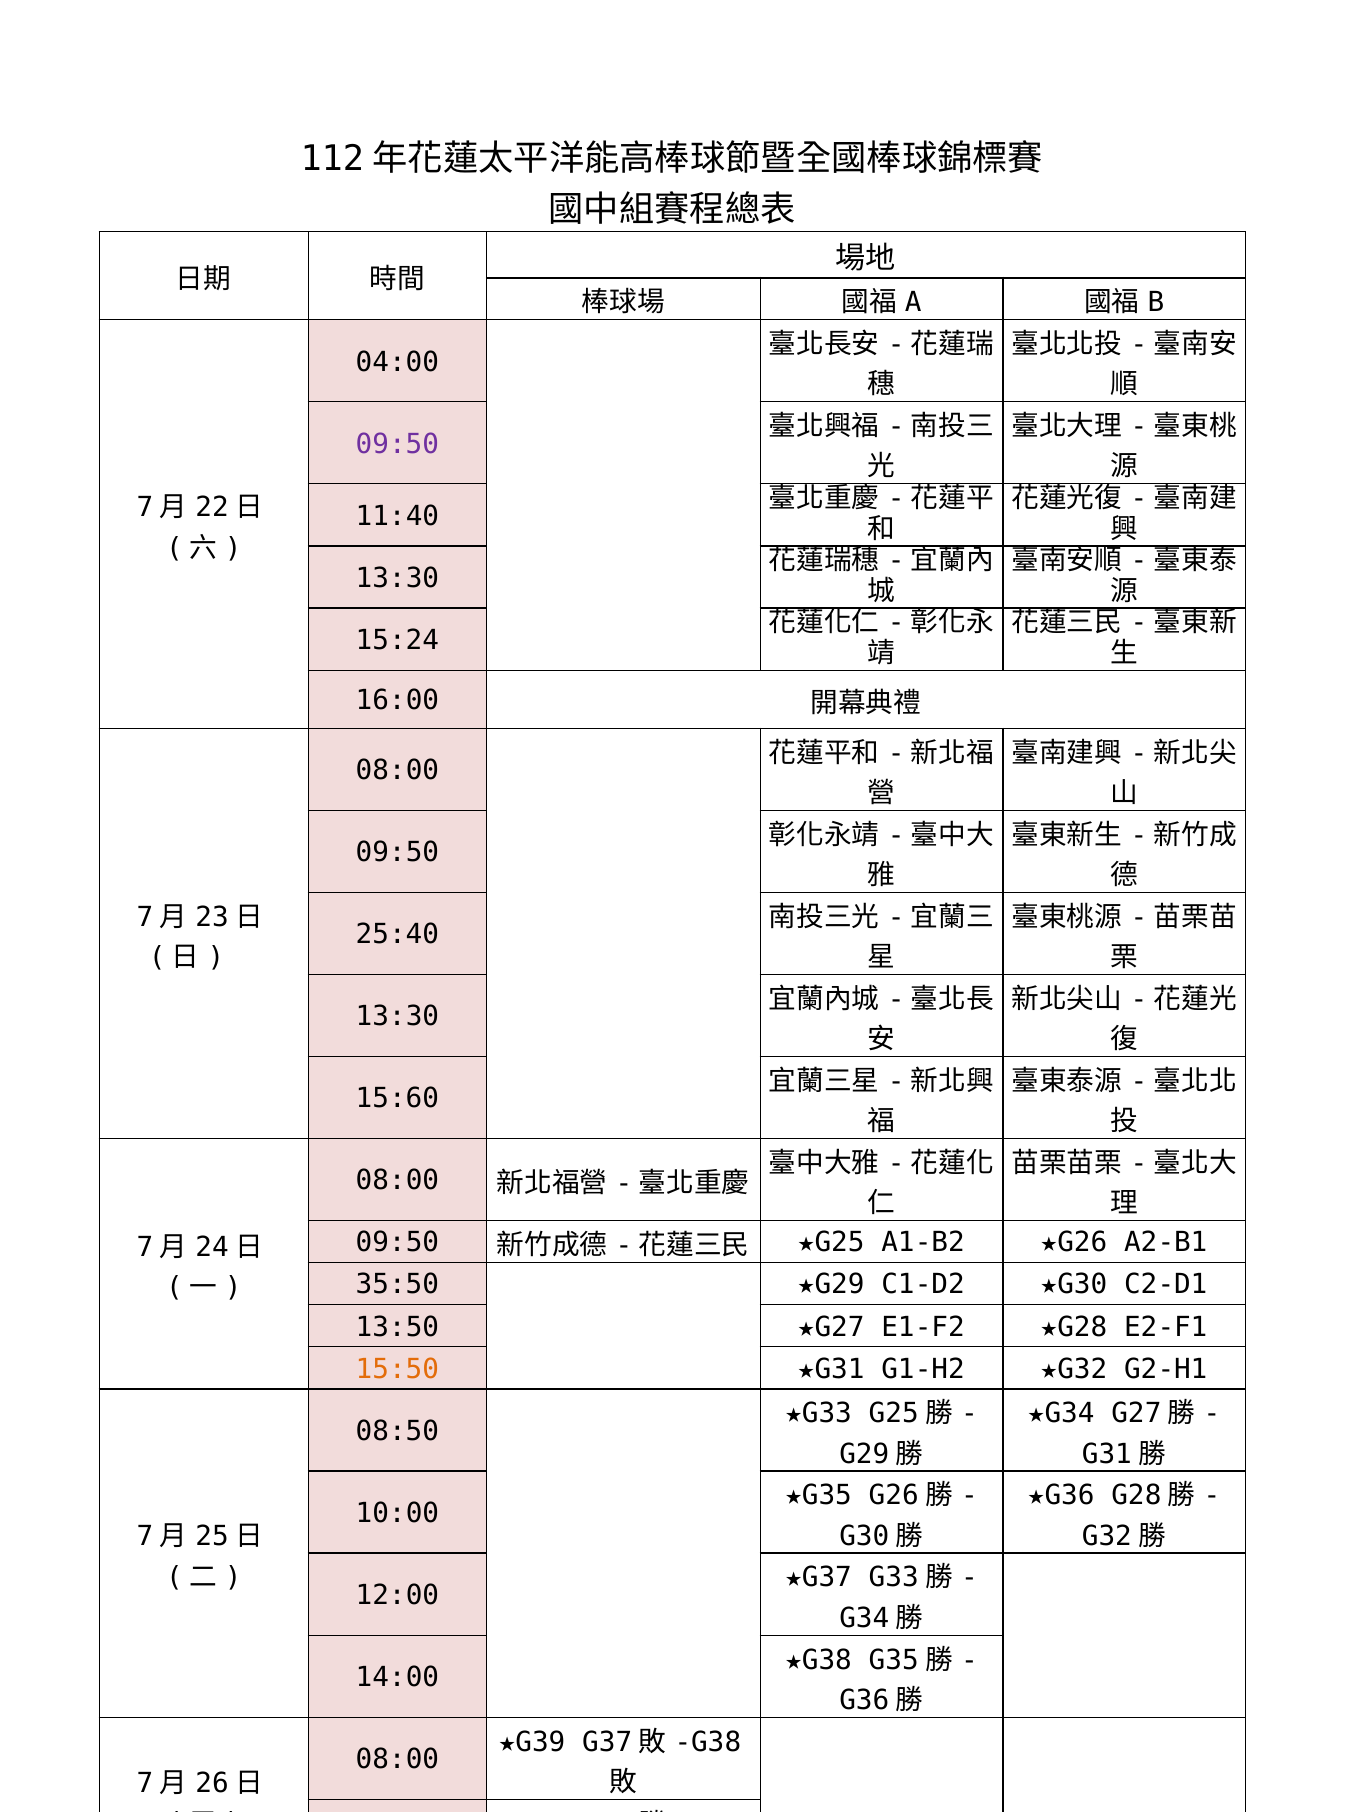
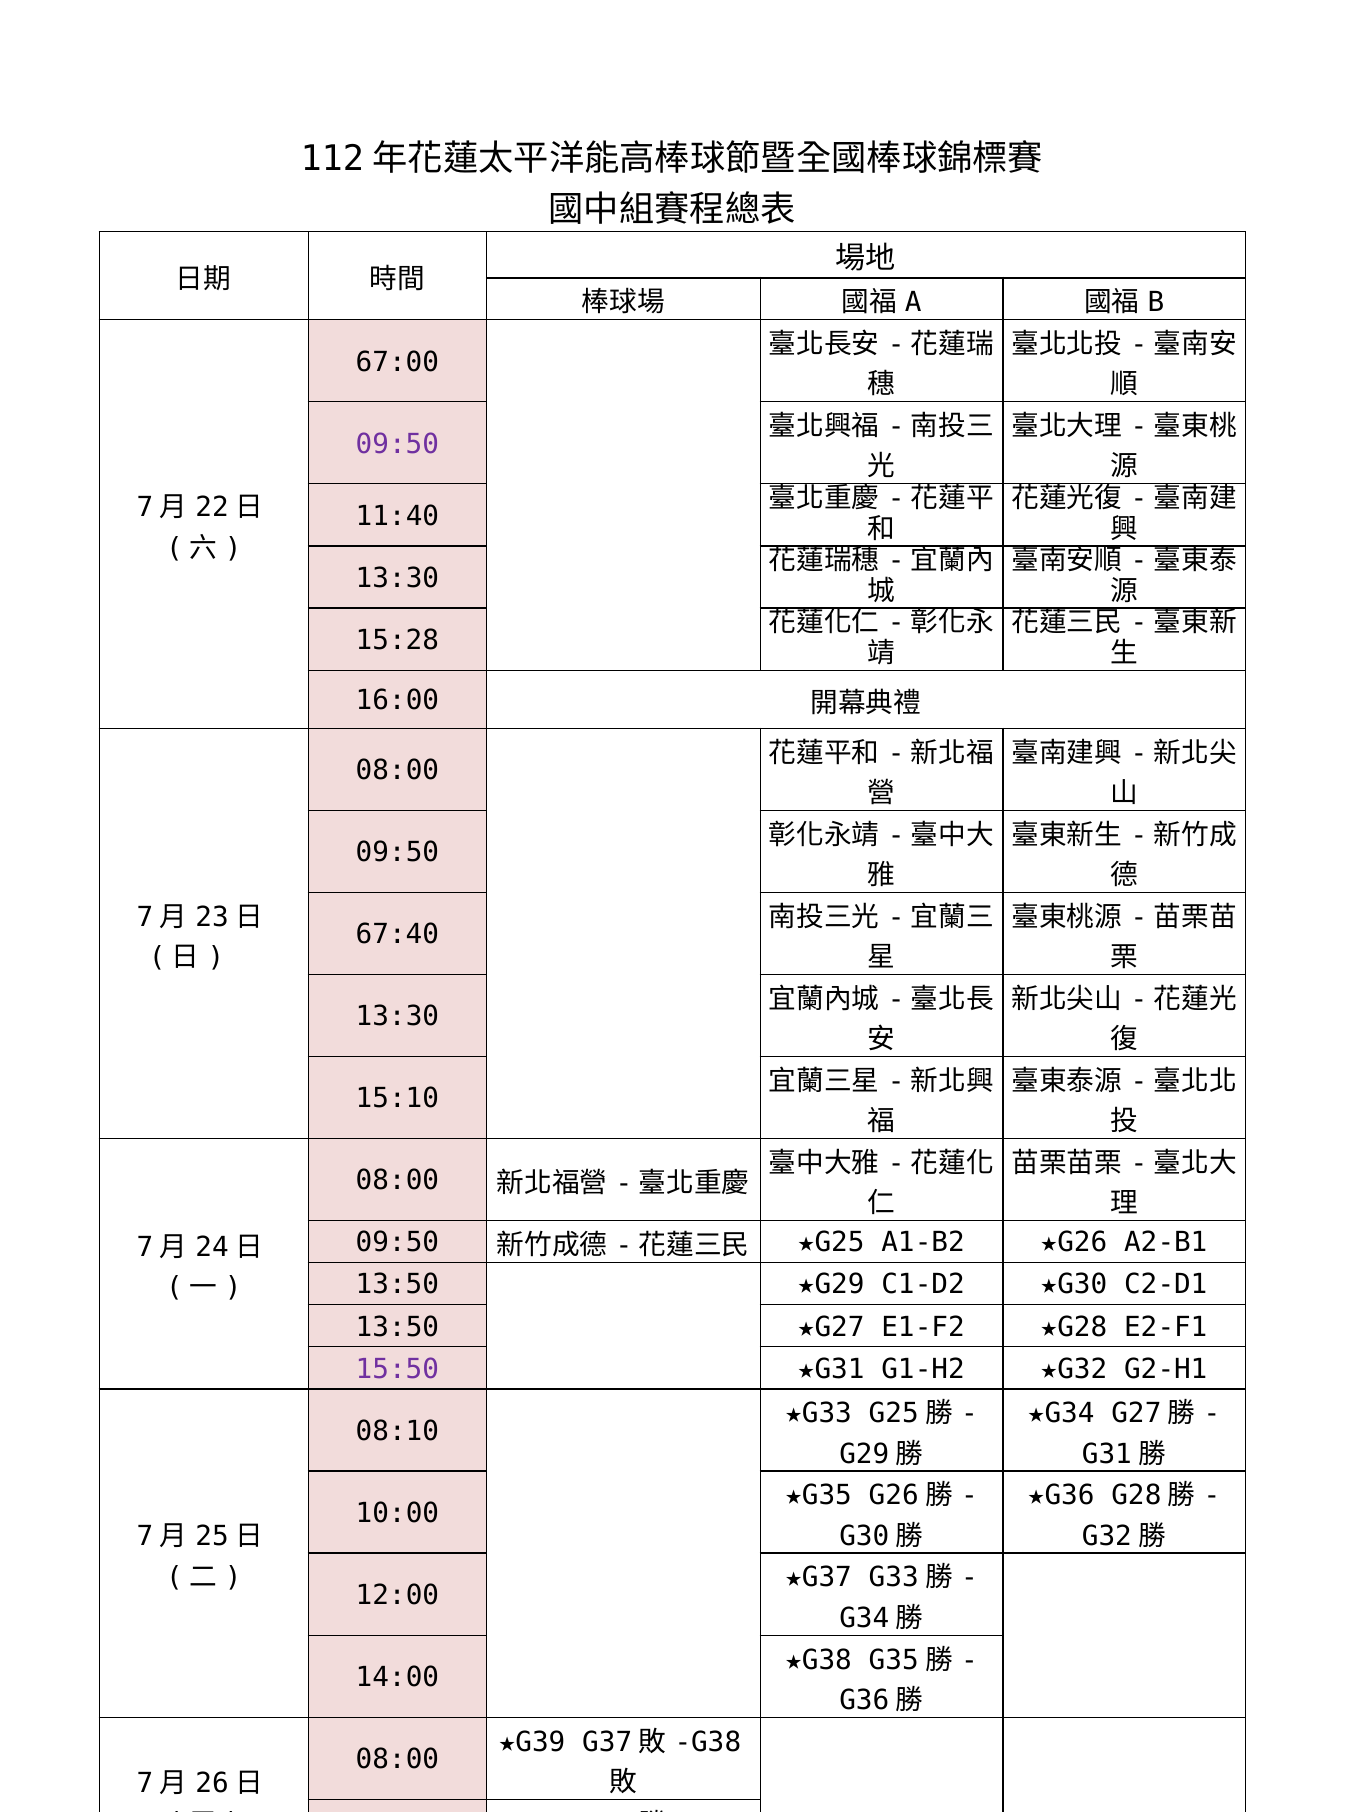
04:00: 04:00 -> 67:00 (397, 362)
15:24: 15:24 -> 15:28 (397, 640)
25:40: 25:40 -> 67:40 (397, 934)
15:60: 15:60 -> 15:10 (397, 1098)
35:50: 35:50 -> 13:50 (397, 1285)
15:50 colour: orange -> purple (397, 1369)
08:50: 08:50 -> 08:10 (397, 1431)
